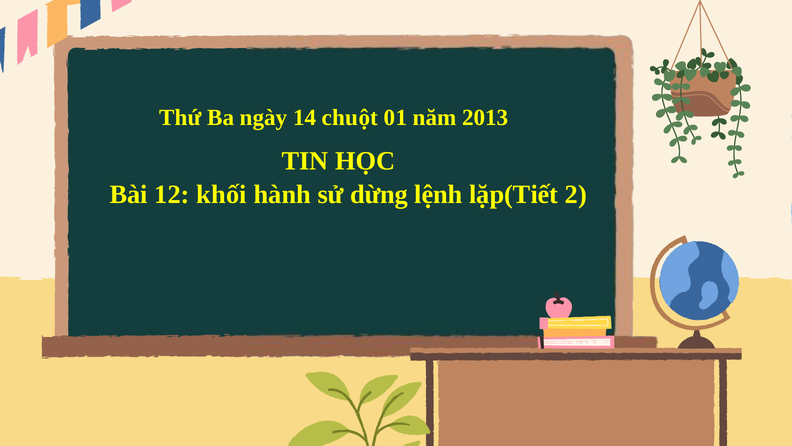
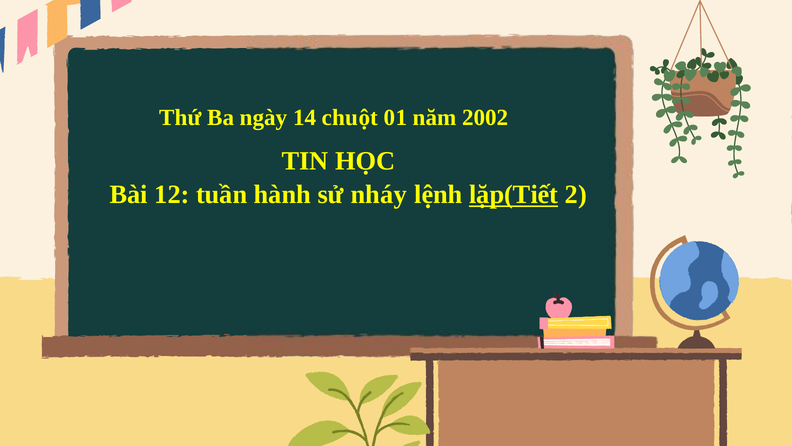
2013: 2013 -> 2002 (485, 118)
khối: khối -> tuần (222, 194)
dừng: dừng -> nháy (379, 194)
lặp(Tiết underline: none -> present (514, 194)
